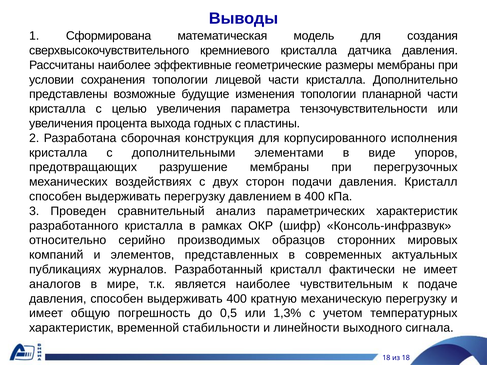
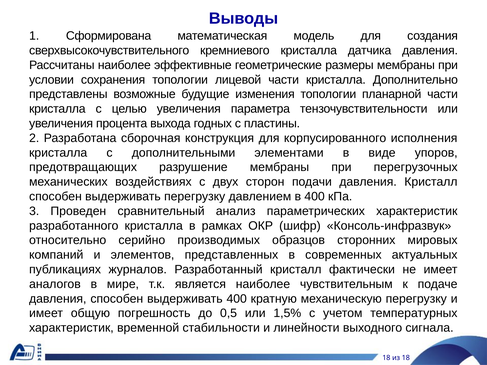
1,3%: 1,3% -> 1,5% (287, 314)
